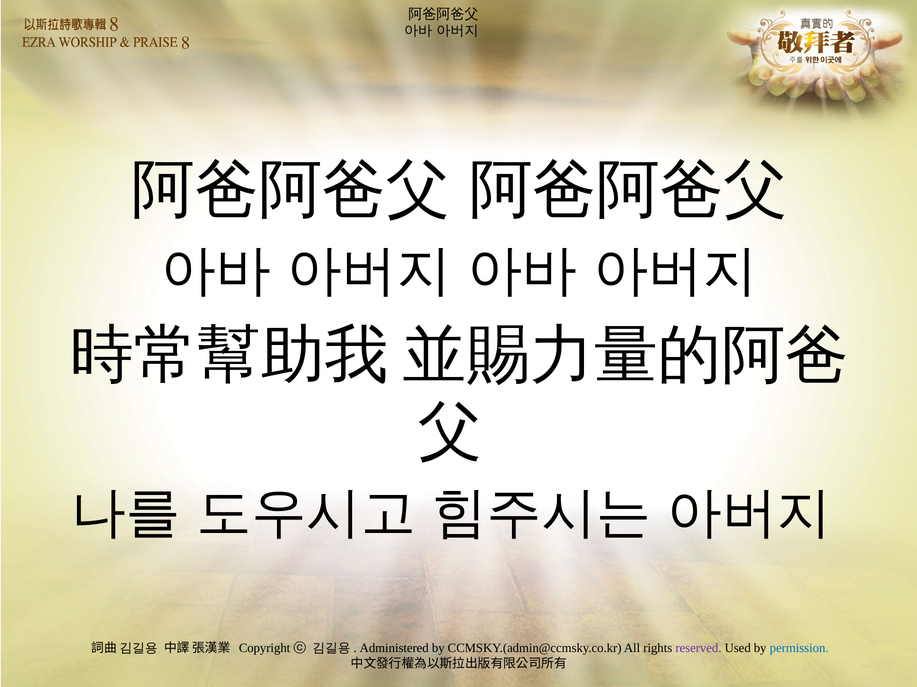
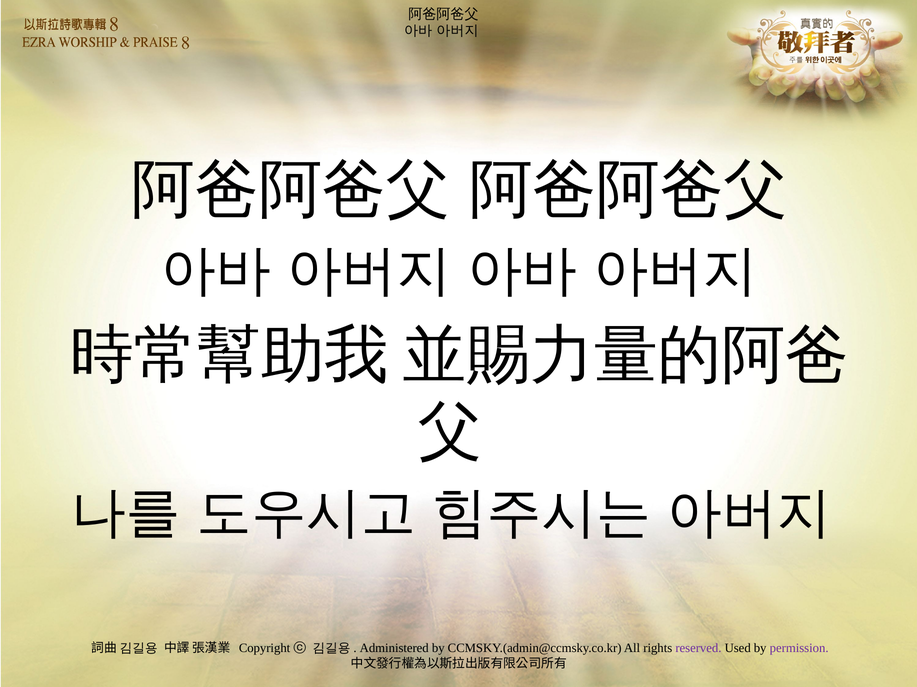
permission colour: blue -> purple (799, 649)
